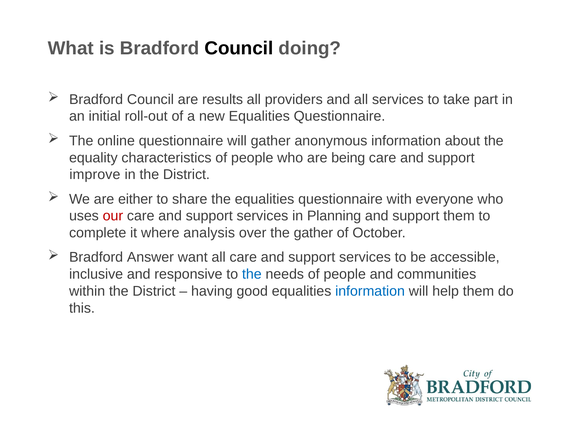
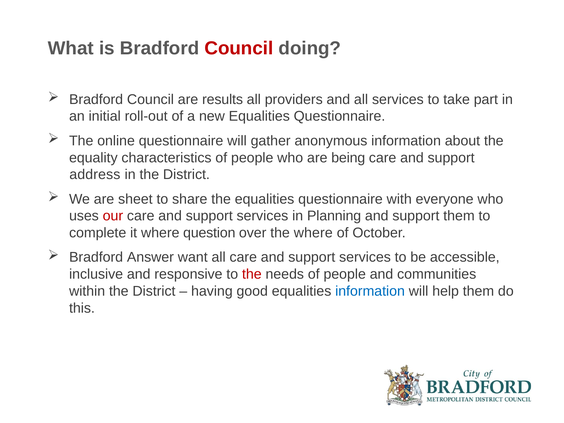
Council colour: black -> red (239, 48)
improve: improve -> address (95, 175)
either: either -> sheet (135, 199)
analysis: analysis -> question (209, 233)
the gather: gather -> where (313, 233)
the colour: blue -> red (252, 274)
